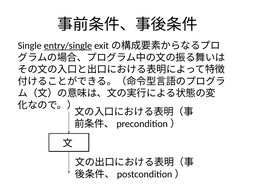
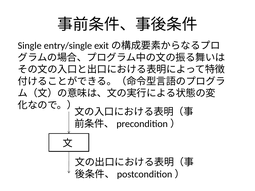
entry/single underline: present -> none (68, 46)
